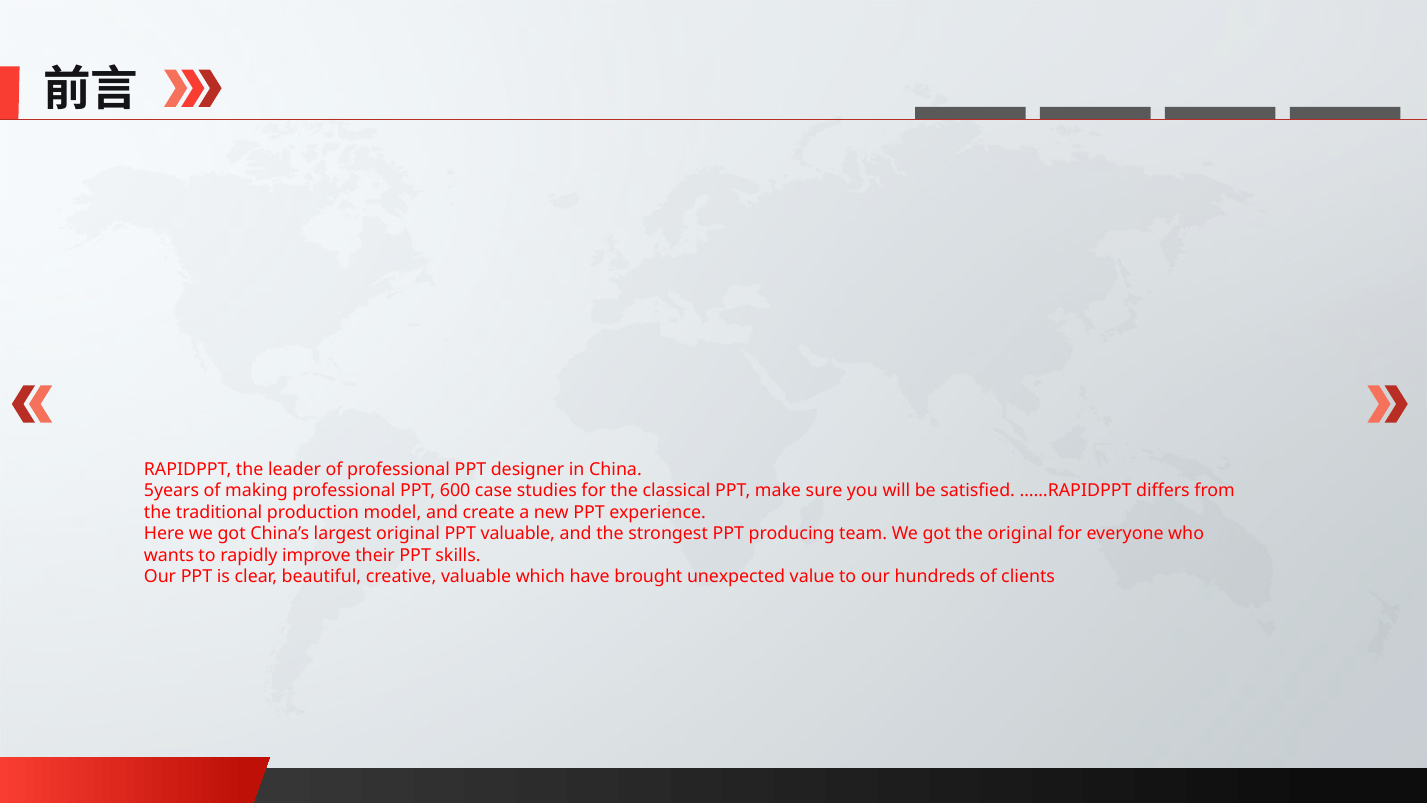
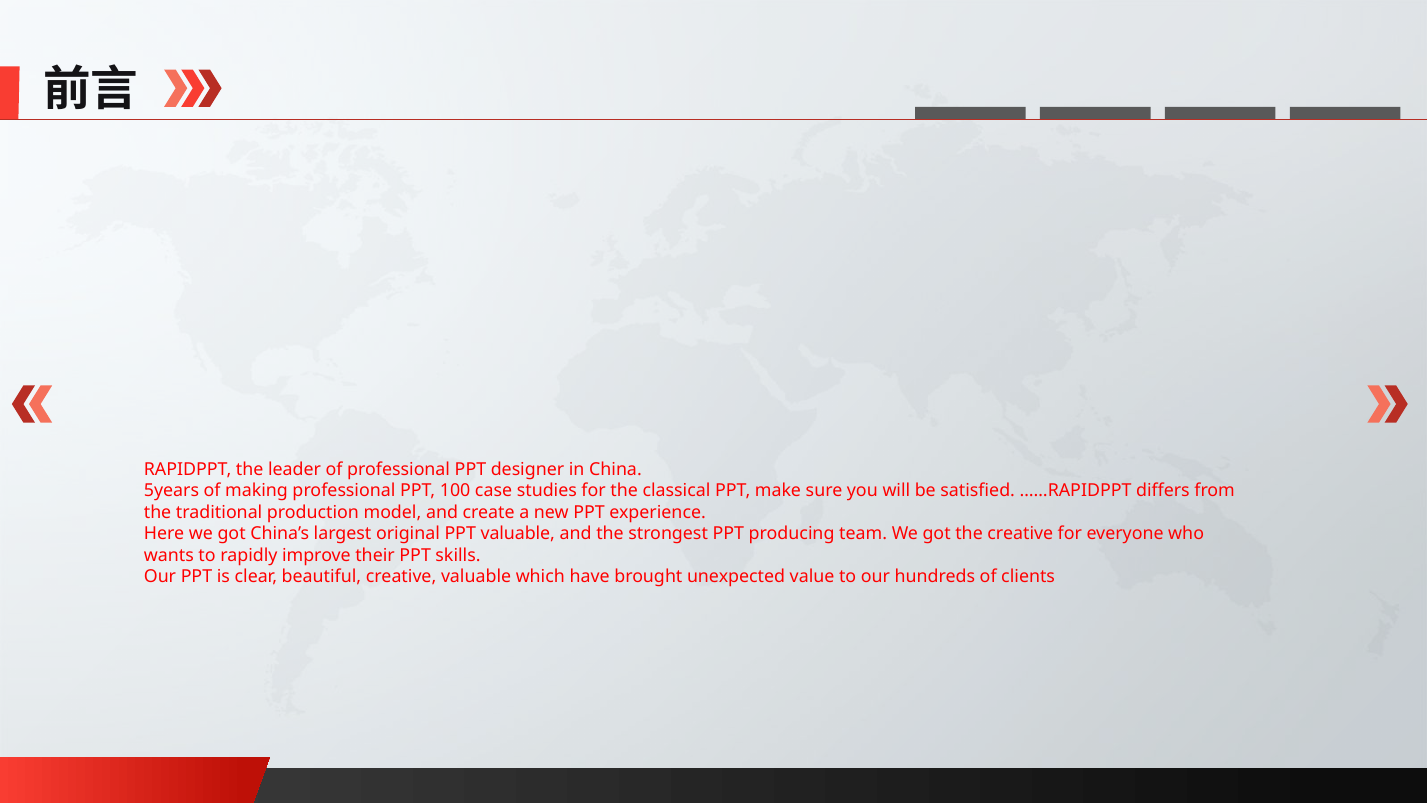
600: 600 -> 100 (455, 491)
the original: original -> creative (1020, 534)
